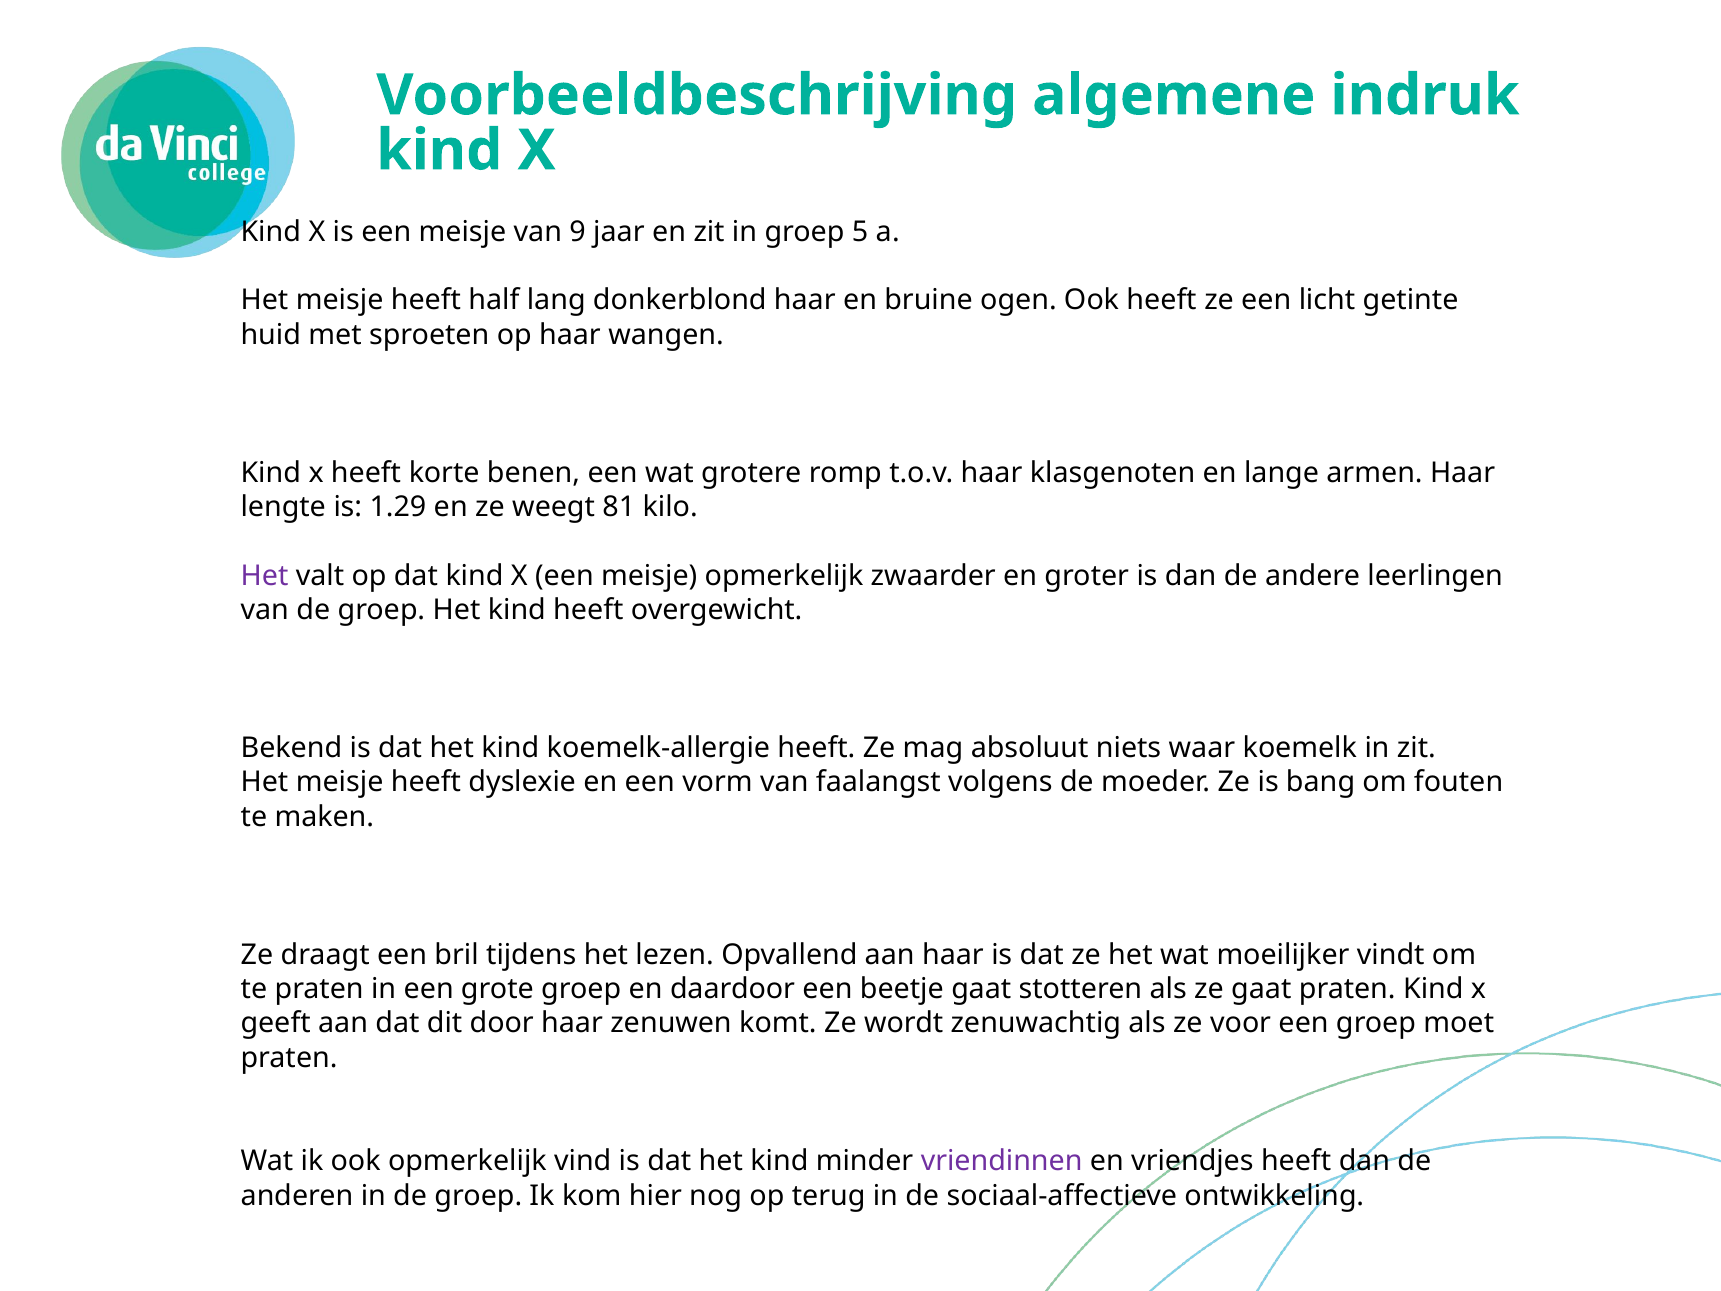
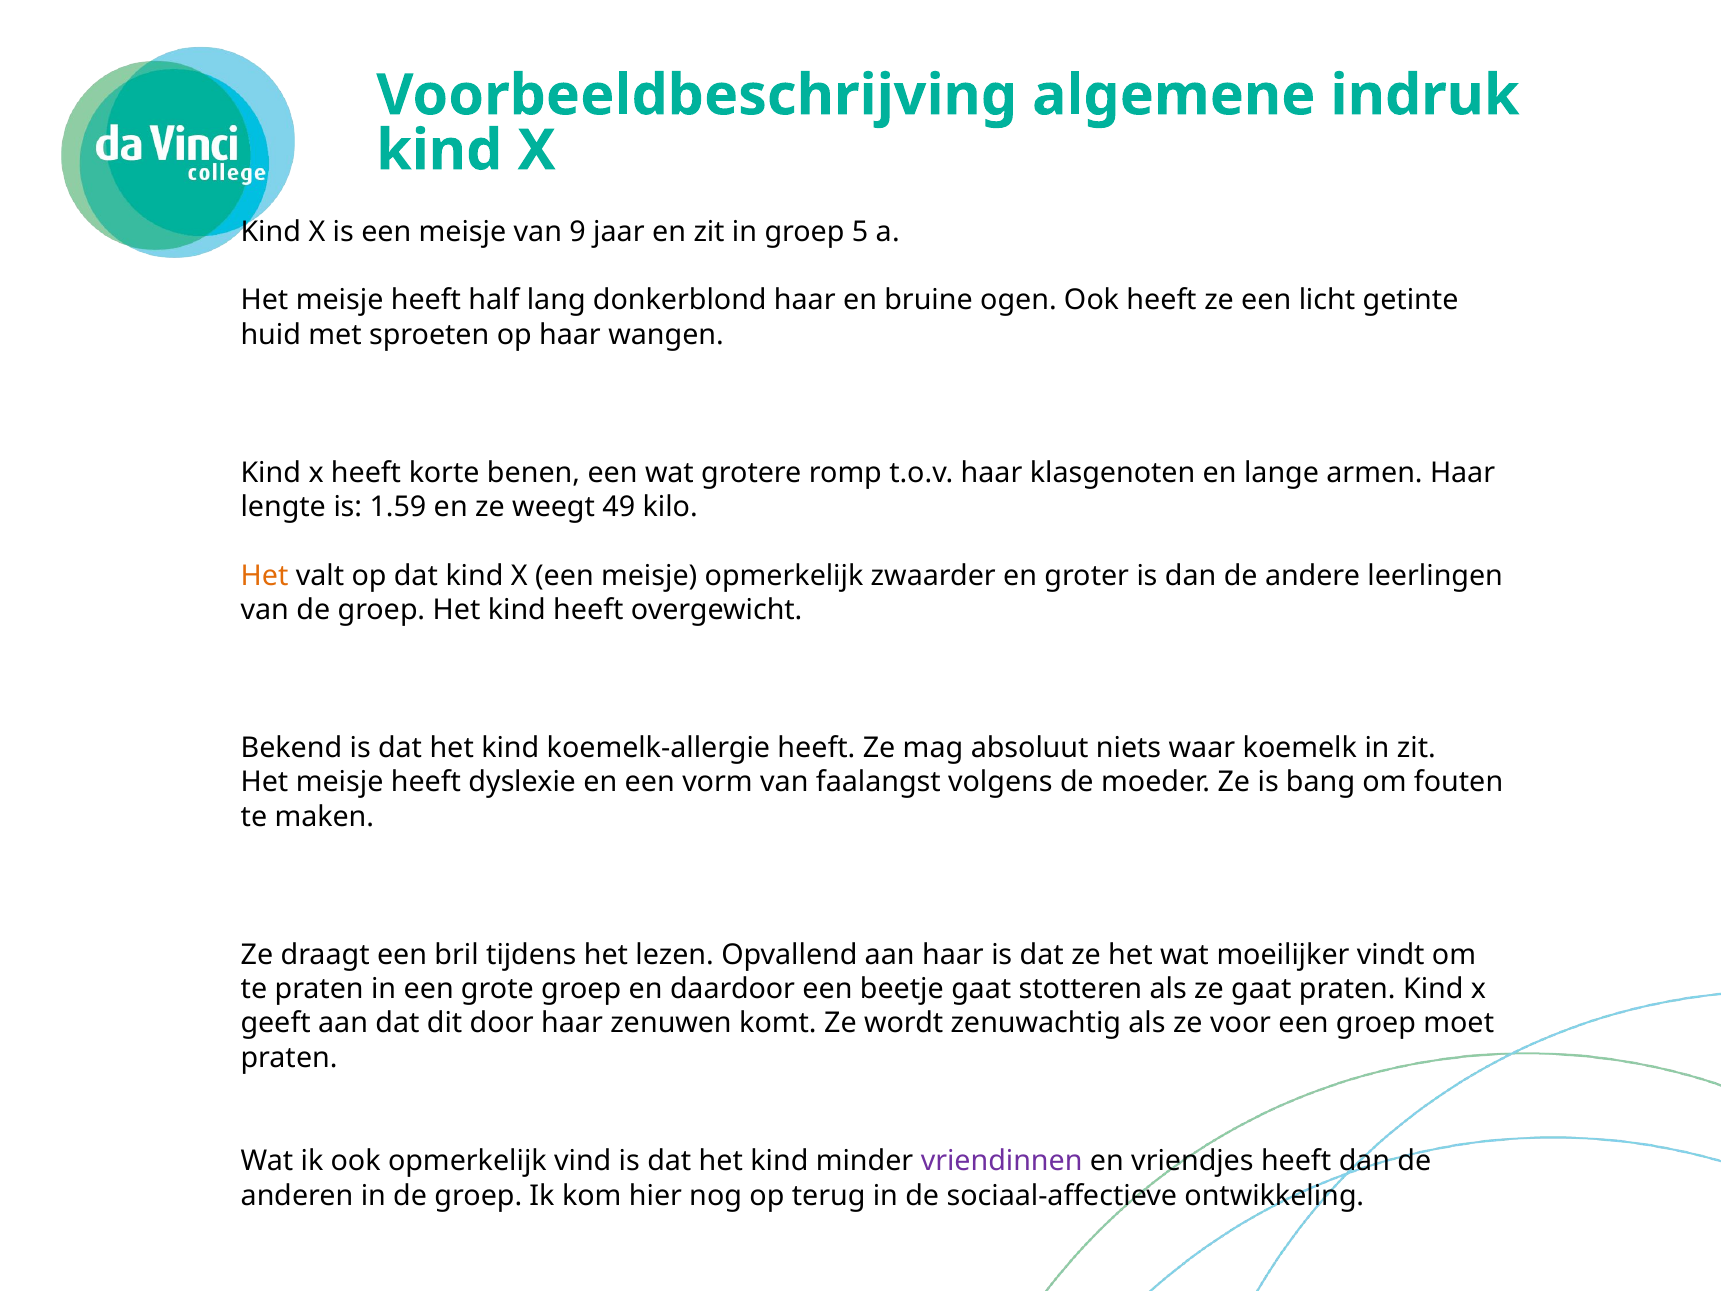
1.29: 1.29 -> 1.59 (398, 507)
81: 81 -> 49 (619, 507)
Het colour: purple -> orange (265, 576)
